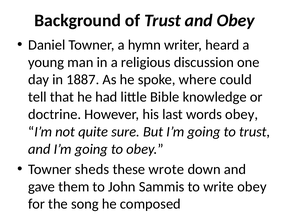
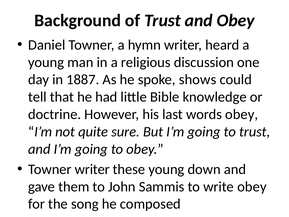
where: where -> shows (198, 80)
Towner sheds: sheds -> writer (92, 169)
these wrote: wrote -> young (166, 169)
